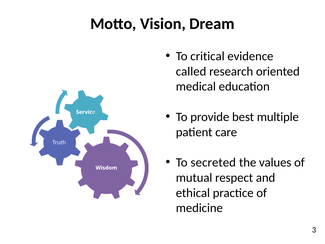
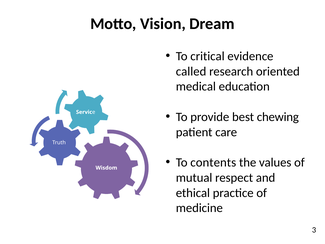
multiple: multiple -> chewing (278, 117)
secreted: secreted -> contents (213, 162)
